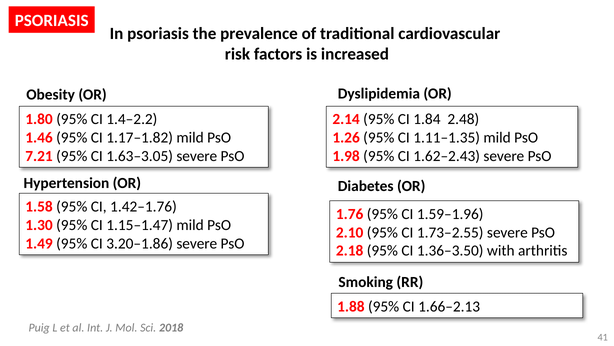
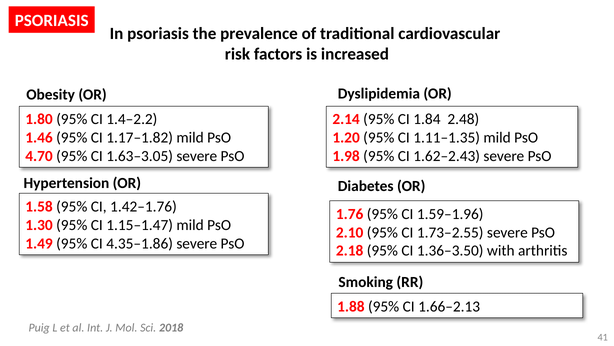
1.26: 1.26 -> 1.20 (346, 138)
7.21: 7.21 -> 4.70 (39, 156)
3.20–1.86: 3.20–1.86 -> 4.35–1.86 (140, 243)
